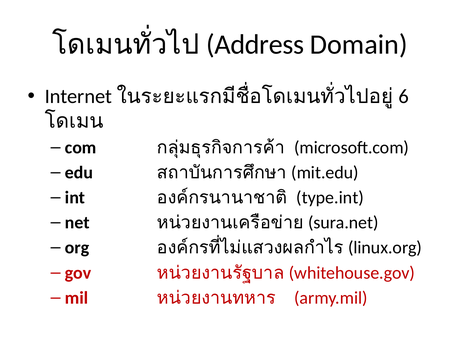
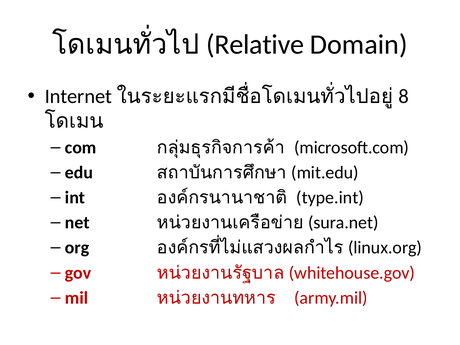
Address: Address -> Relative (255, 45)
6: 6 -> 8 (404, 96)
